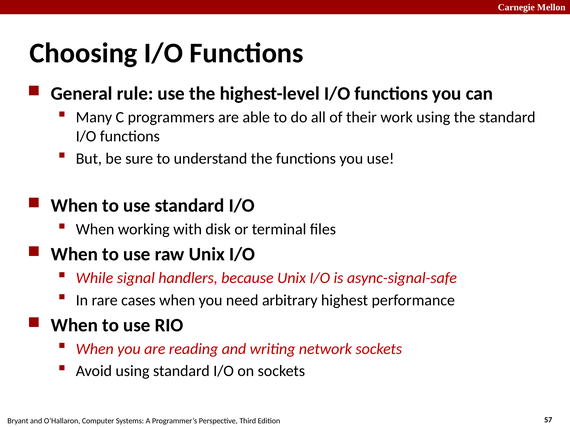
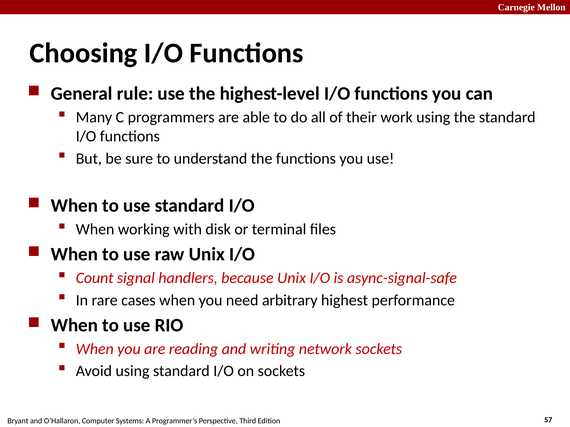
While: While -> Count (95, 278)
